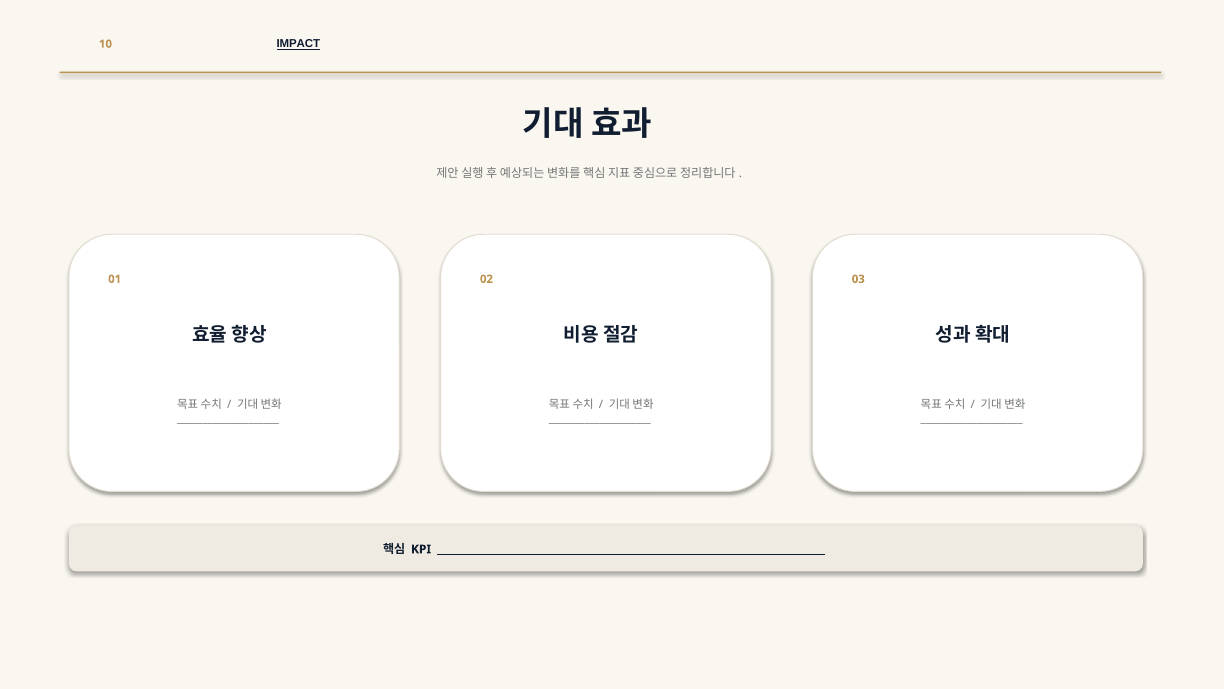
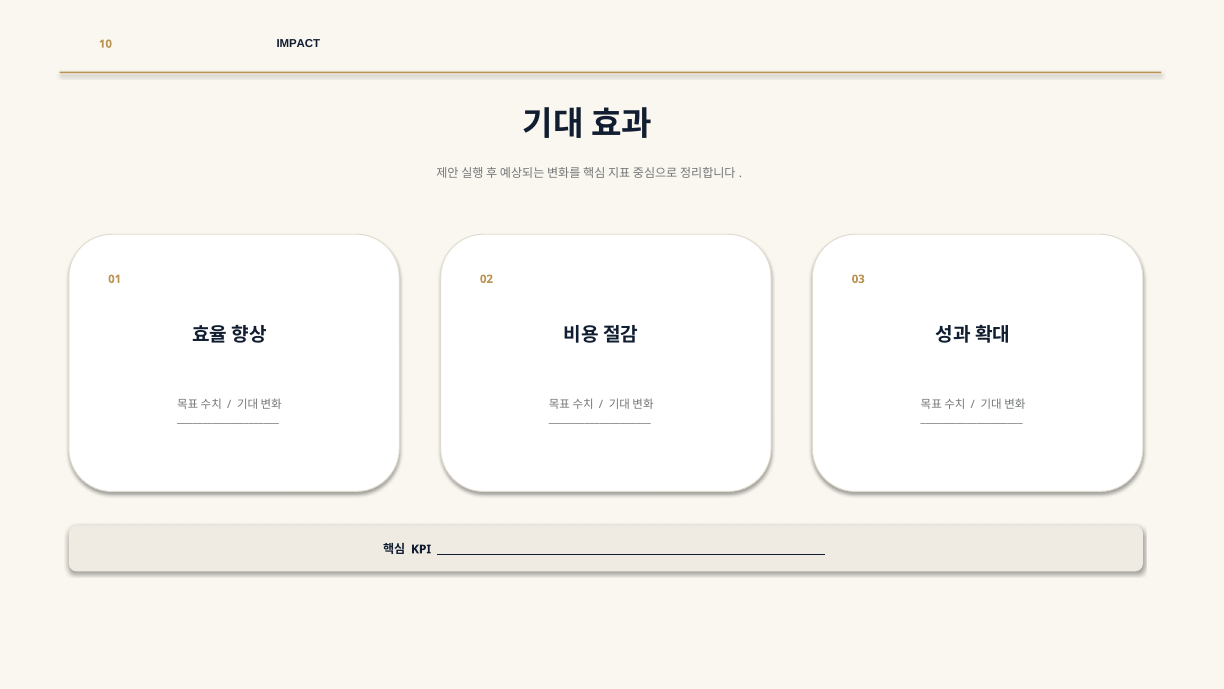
IMPACT underline: present -> none (298, 44)
